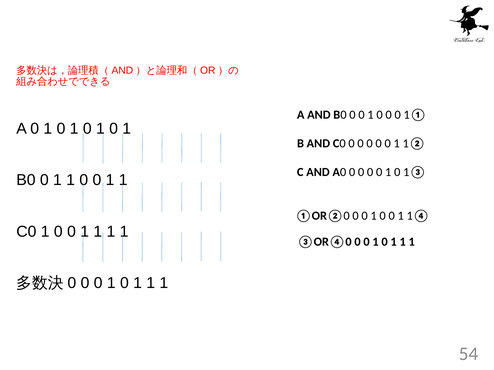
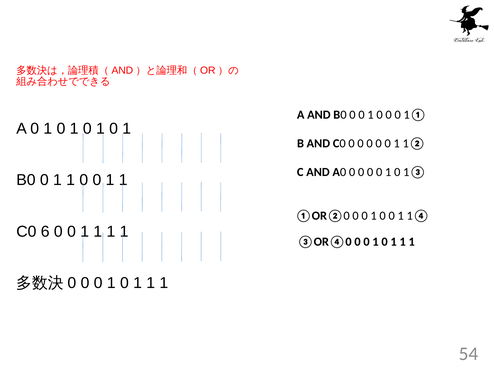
C0 1: 1 -> 6 (45, 232)
